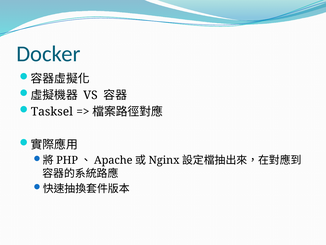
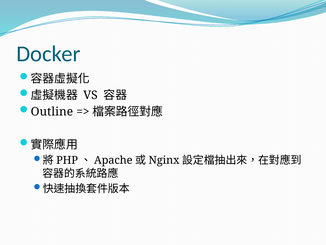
Tasksel: Tasksel -> Outline (52, 111)
